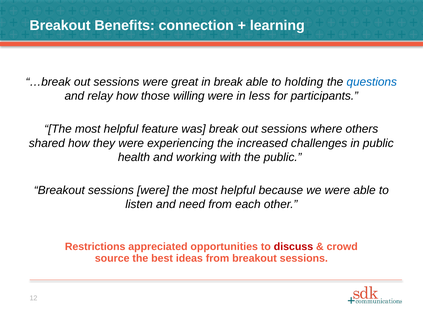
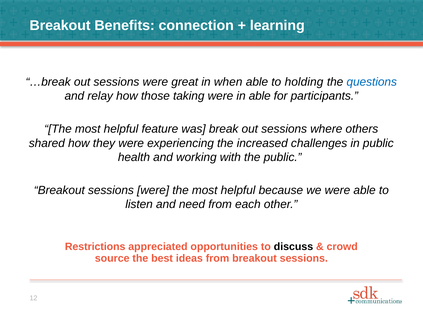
in break: break -> when (228, 82)
willing: willing -> taking (189, 96)
in less: less -> able (260, 96)
discuss colour: red -> black (293, 247)
